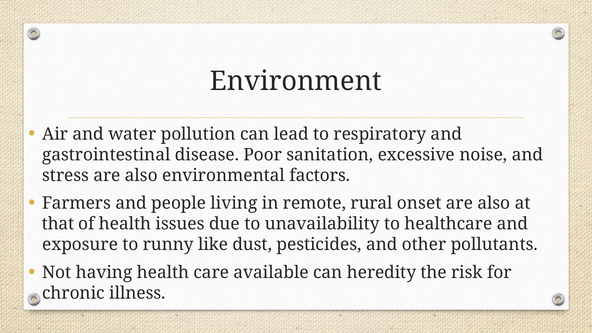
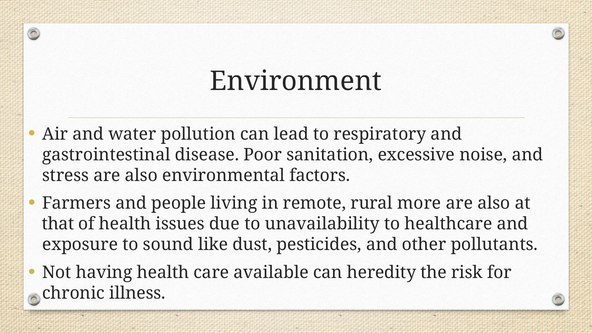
onset: onset -> more (419, 203)
runny: runny -> sound (168, 245)
